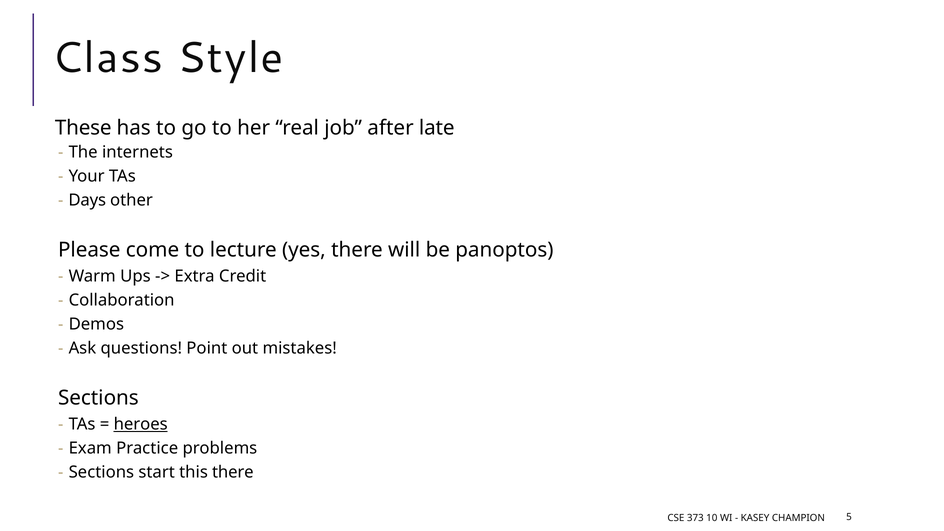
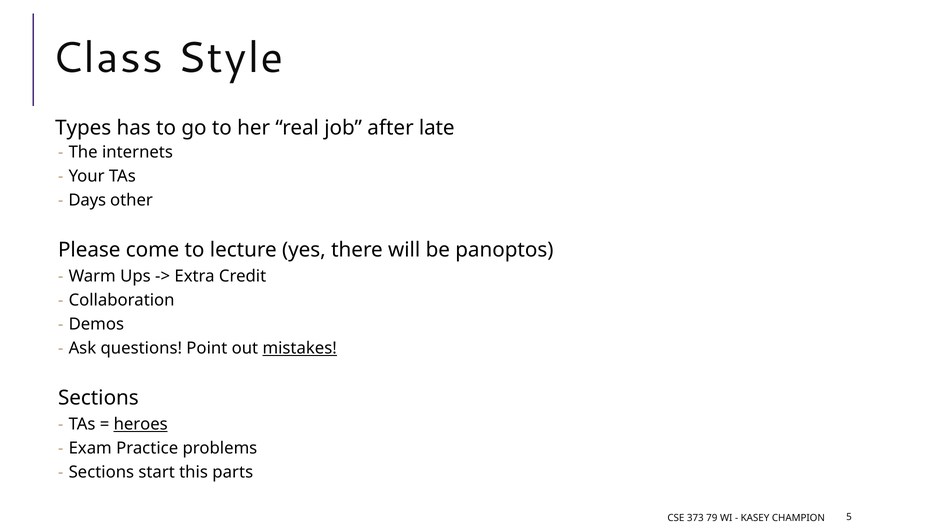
These: These -> Types (83, 128)
mistakes underline: none -> present (300, 348)
this there: there -> parts (233, 472)
10: 10 -> 79 (712, 518)
